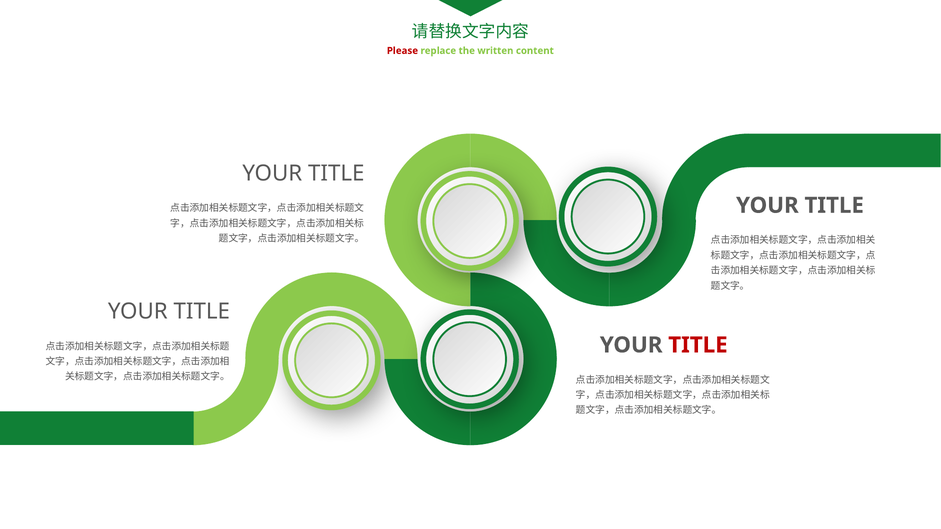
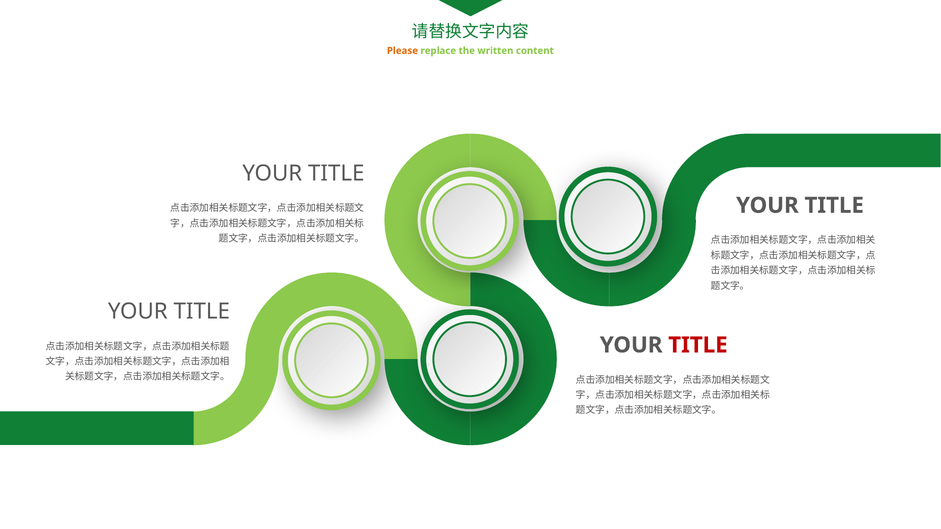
Please colour: red -> orange (402, 51)
